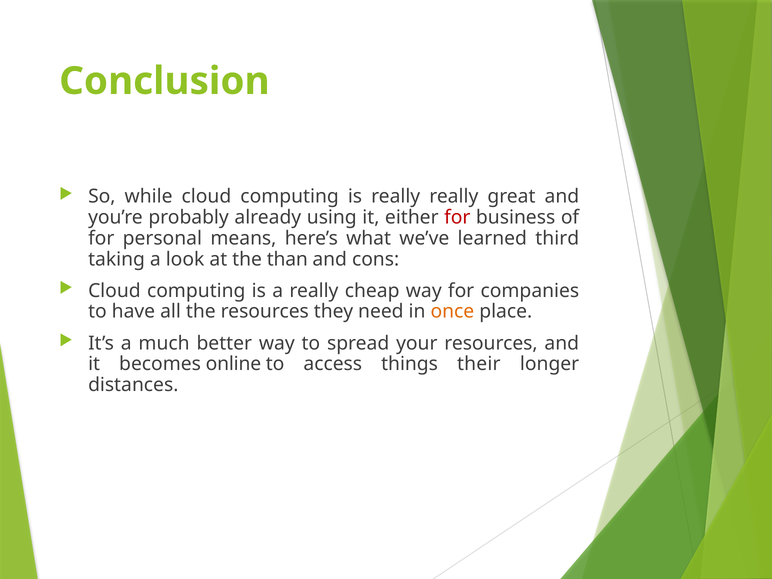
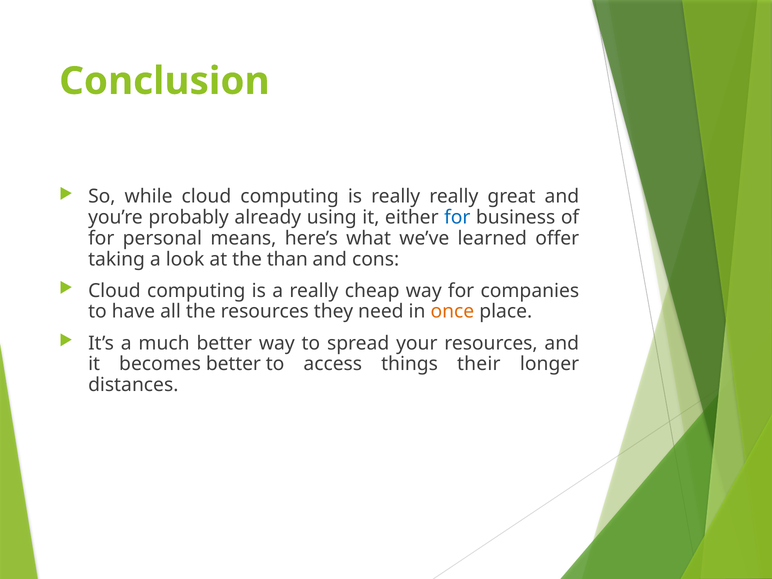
for colour: red -> blue (457, 217)
third: third -> offer (557, 238)
becomes online: online -> better (233, 364)
